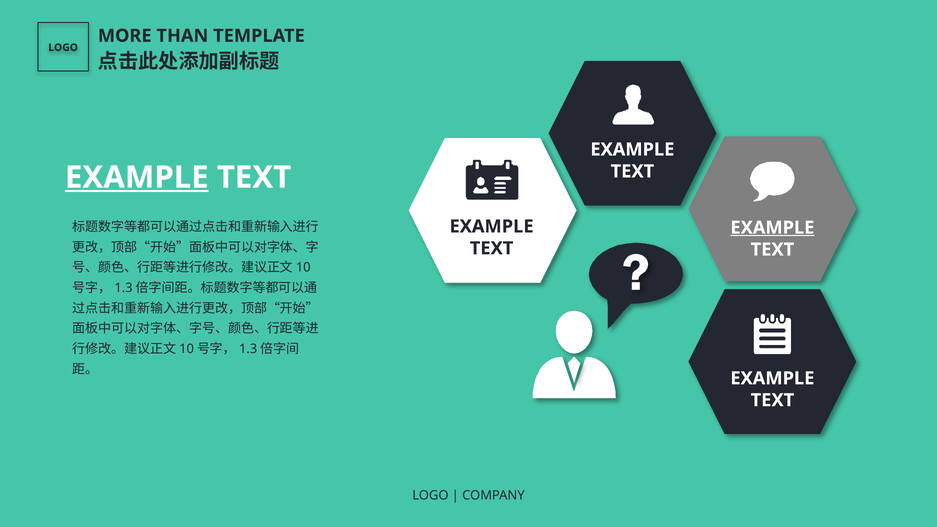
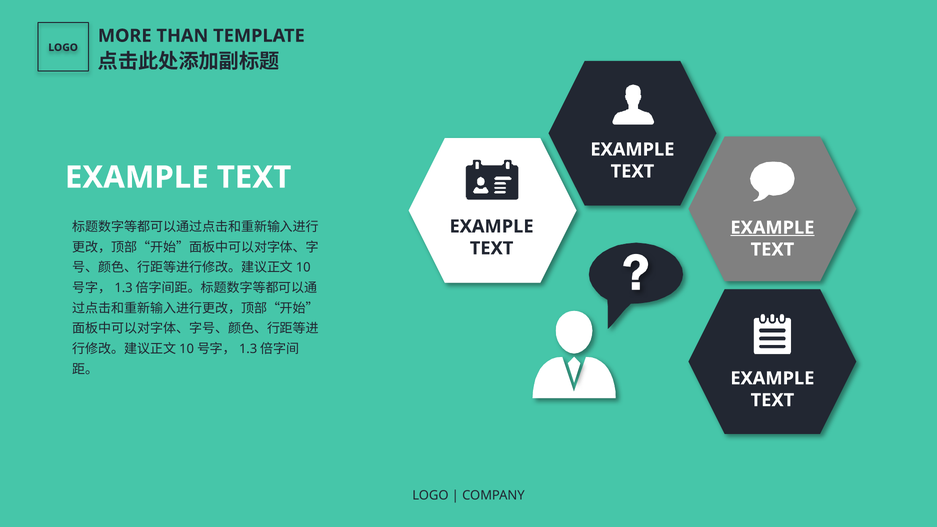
EXAMPLE underline: present -> none (137, 177)
